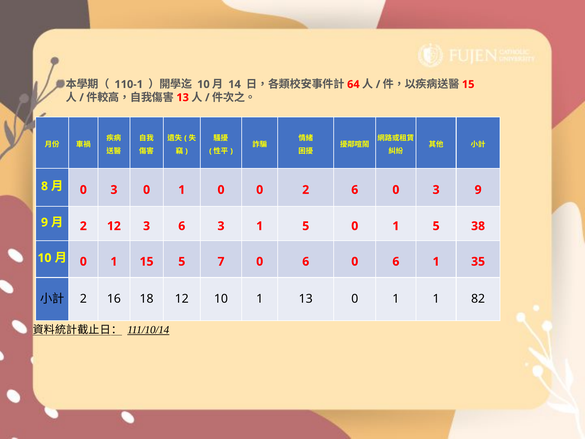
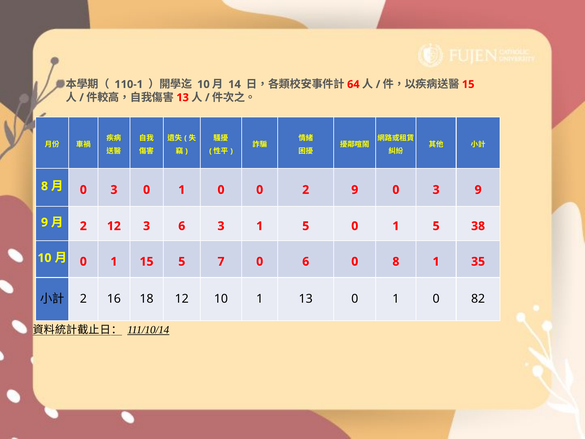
2 6: 6 -> 9 (355, 190)
6 0 6: 6 -> 8 (396, 261)
13 0 1 1: 1 -> 0 (436, 299)
